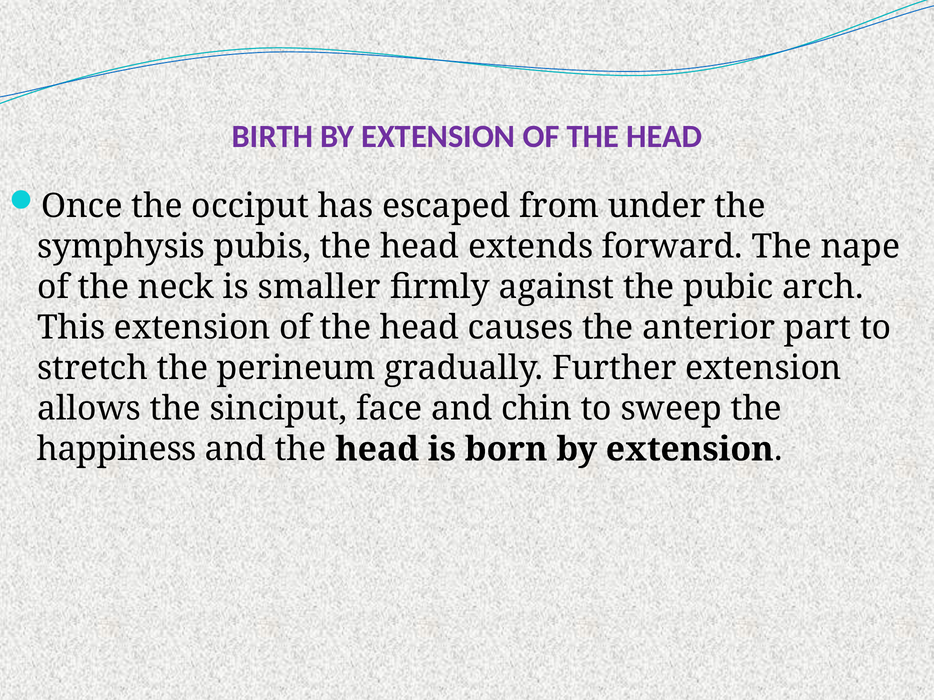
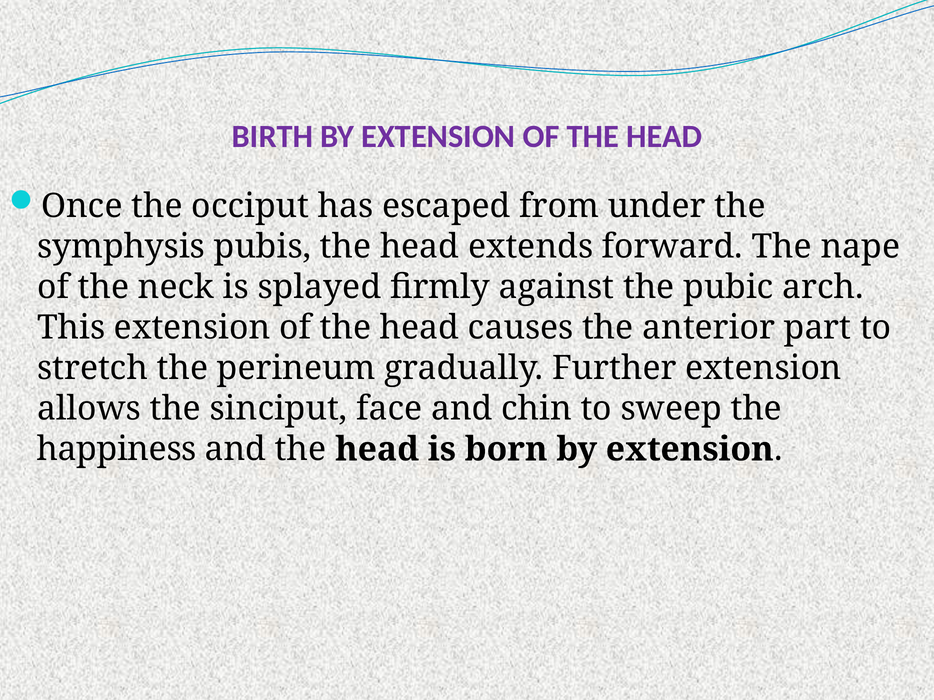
smaller: smaller -> splayed (319, 287)
